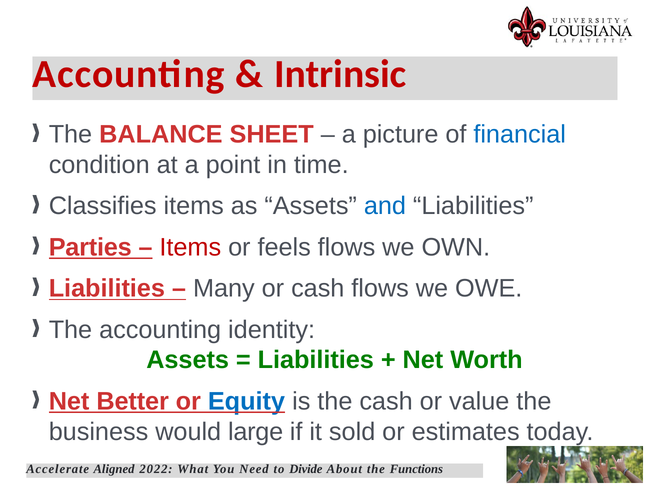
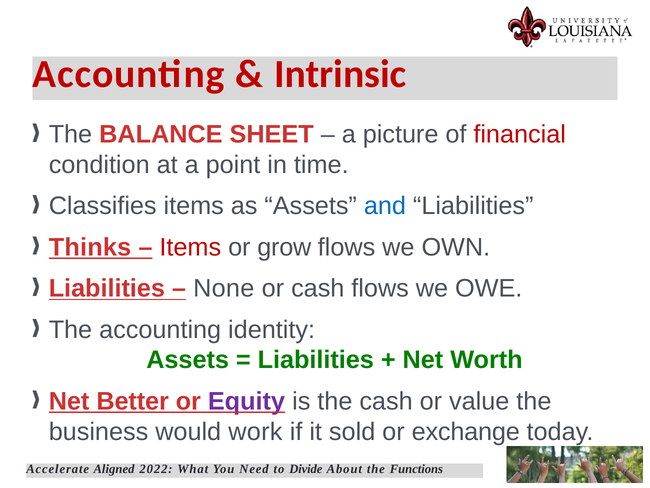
financial colour: blue -> red (520, 134)
Parties: Parties -> Thinks (90, 247)
feels: feels -> grow (284, 247)
Many: Many -> None (224, 288)
Equity colour: blue -> purple (246, 401)
large: large -> work (255, 431)
estimates: estimates -> exchange (466, 431)
